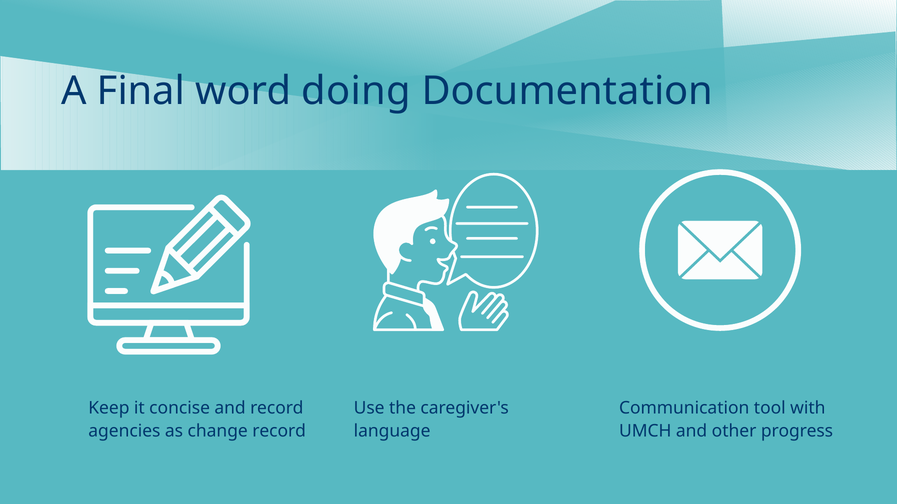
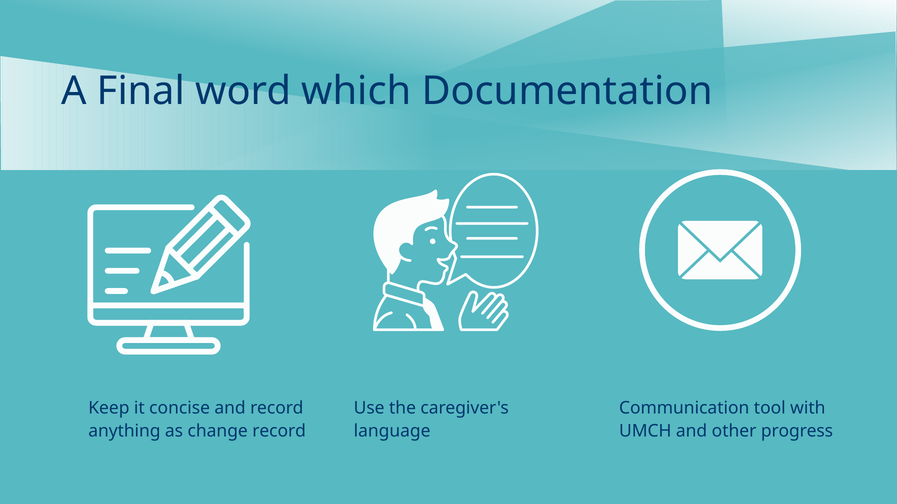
doing: doing -> which (356, 91)
agencies: agencies -> anything (124, 431)
